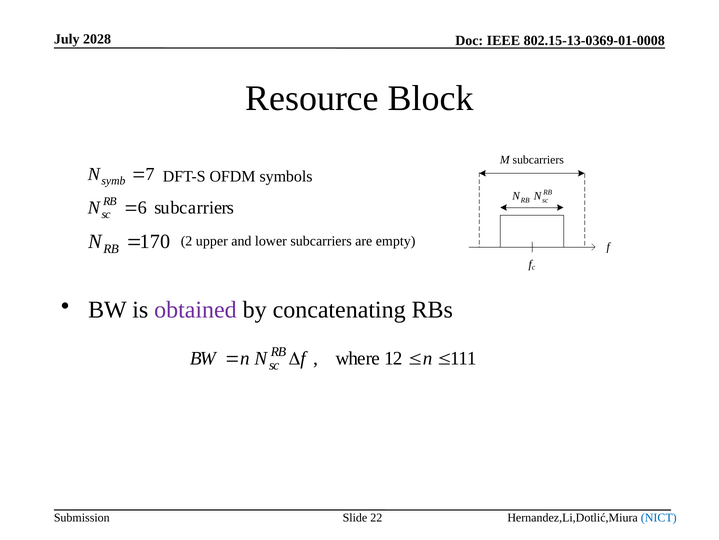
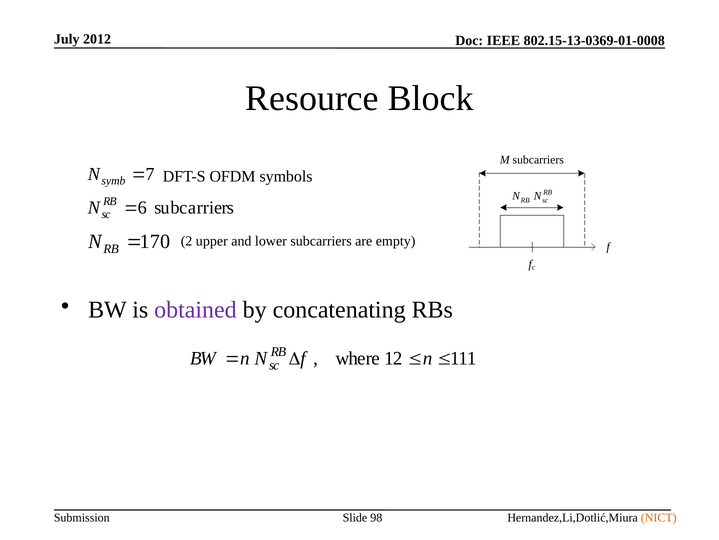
2028: 2028 -> 2012 (97, 39)
22: 22 -> 98 (376, 517)
NICT colour: blue -> orange (659, 517)
